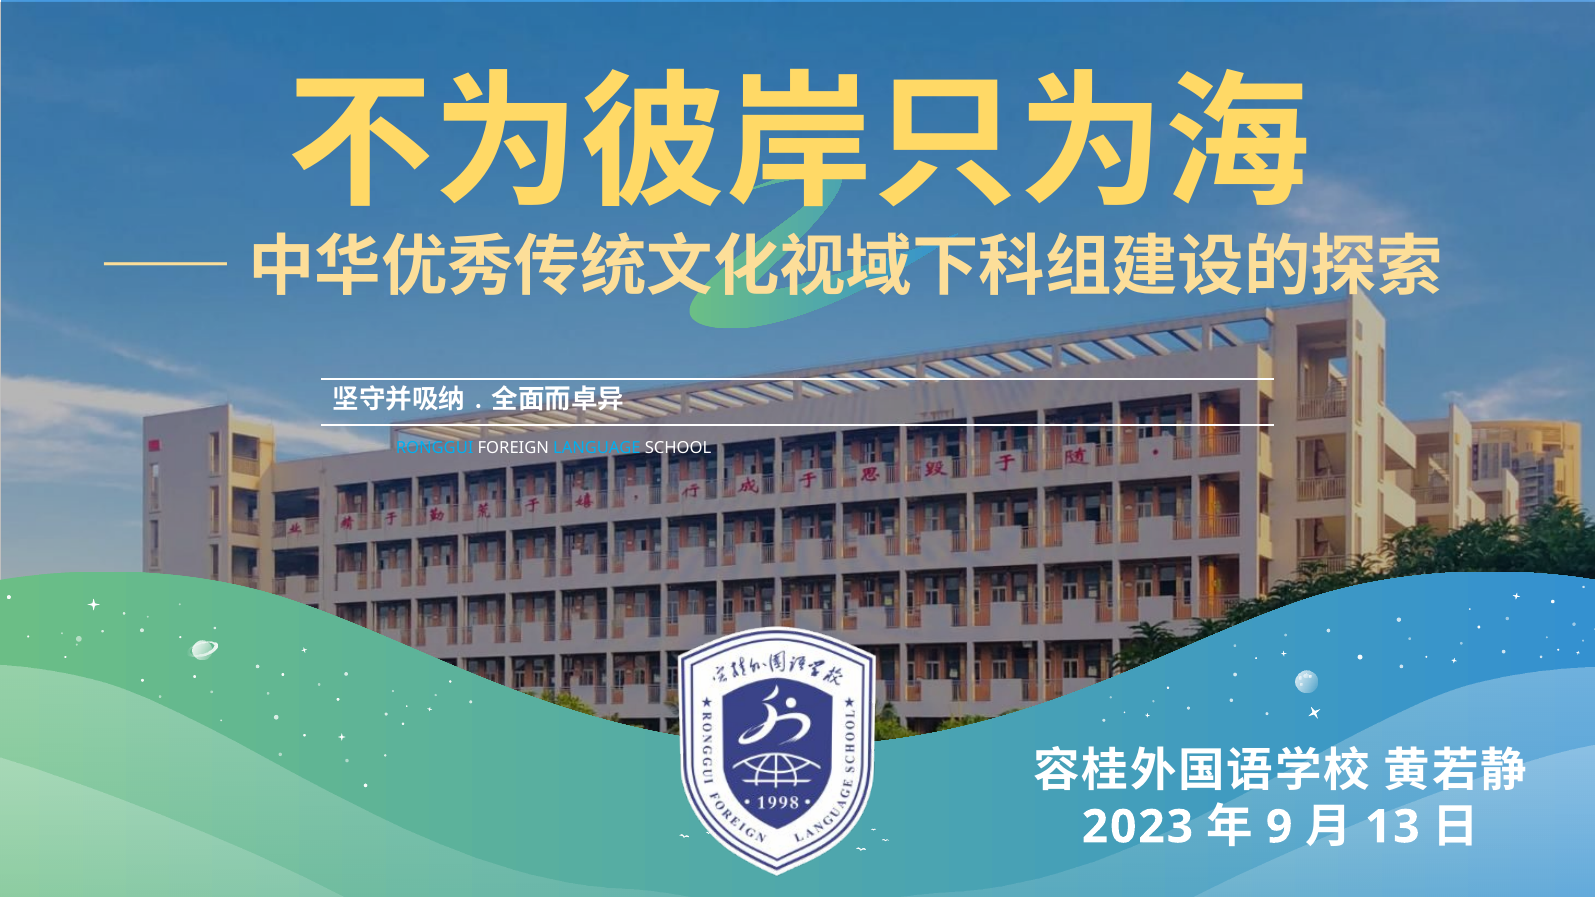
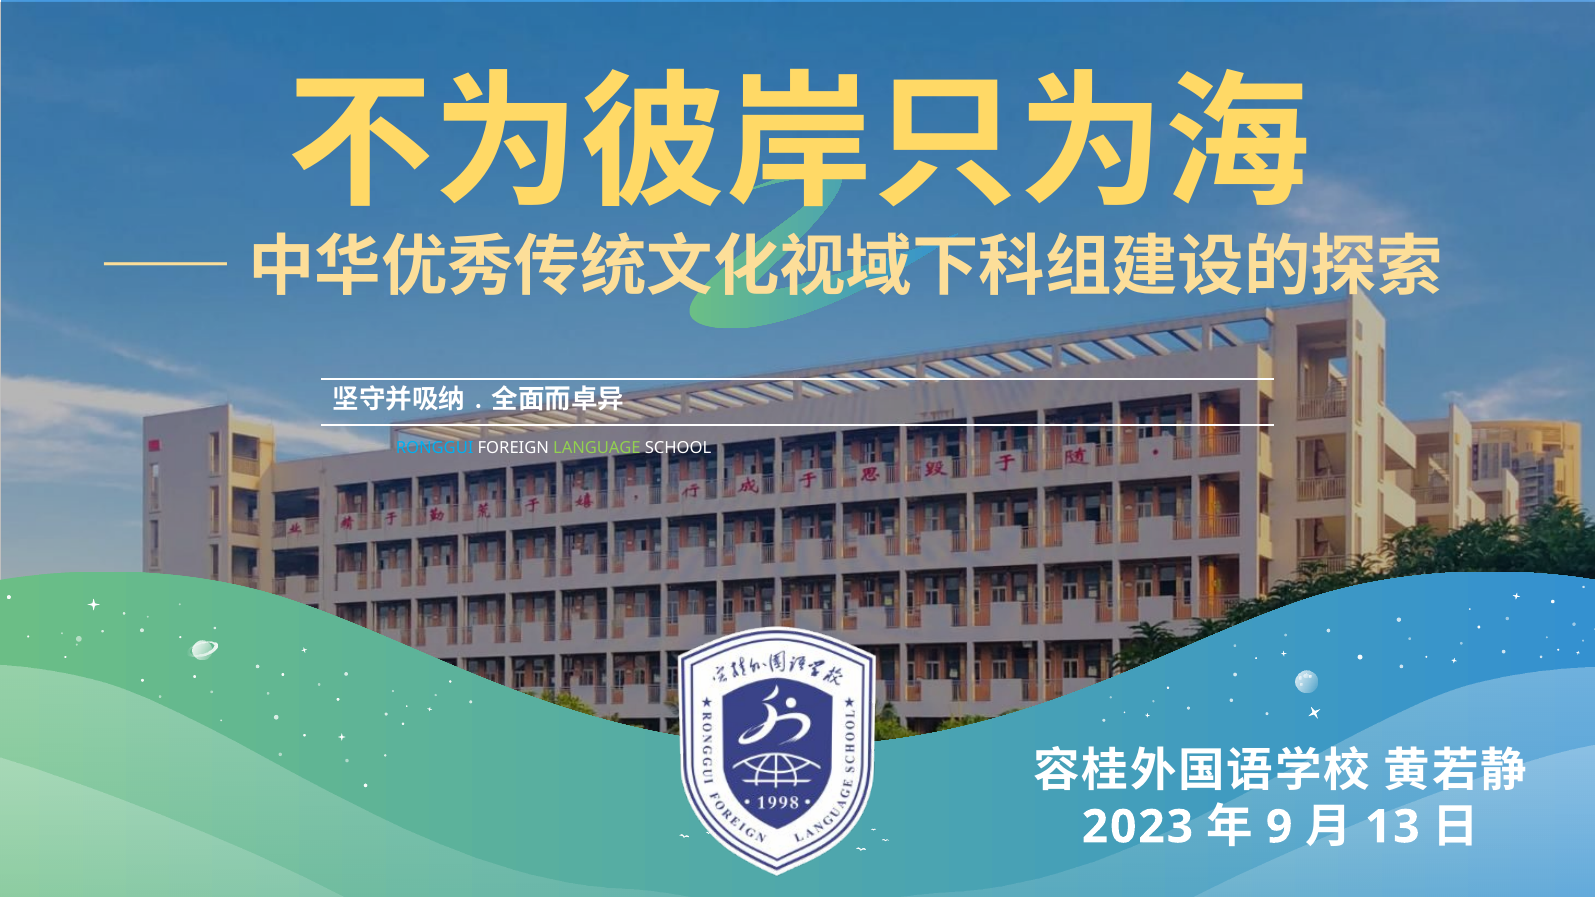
LANGUAGE colour: light blue -> light green (597, 448)
